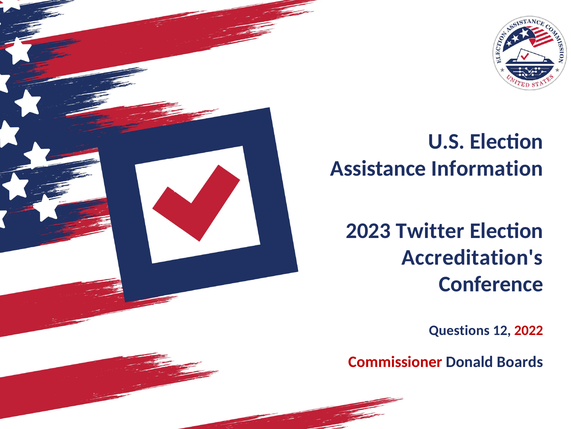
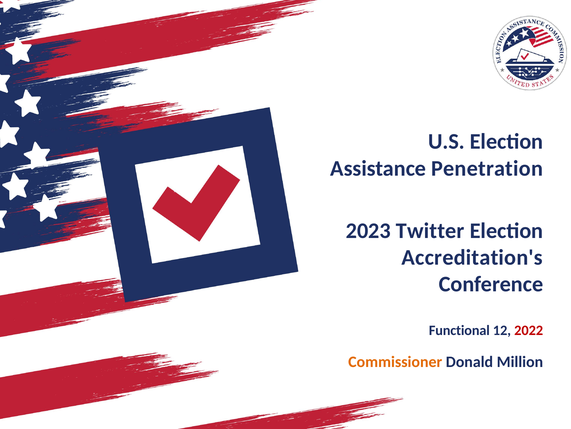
Information: Information -> Penetration (487, 168)
Questions: Questions -> Functional (459, 330)
Commissioner colour: red -> orange (395, 361)
Boards: Boards -> Million (520, 361)
